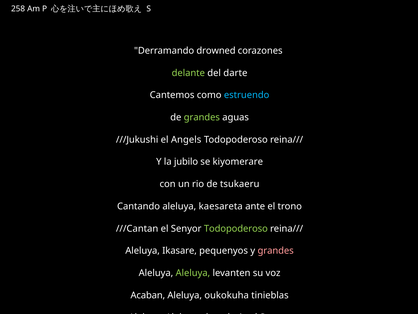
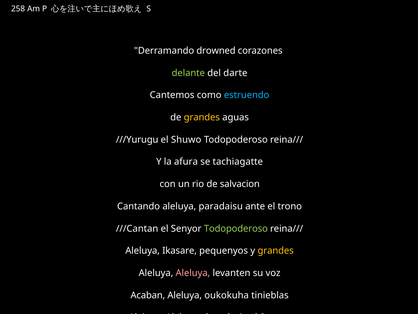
grandes colour: light green -> yellow (202, 117)
///Jukushi: ///Jukushi -> ///Yurugu (137, 139)
Angels: Angels -> Shuwo (186, 139)
jubilo: jubilo -> afura (186, 162)
kiyomerare: kiyomerare -> tachiagatte (238, 162)
tsukaeru: tsukaeru -> salvacion (240, 184)
kaesareta: kaesareta -> paradaisu (221, 206)
grandes colour: pink -> yellow (276, 250)
Aleluya colour: light green -> pink (193, 273)
